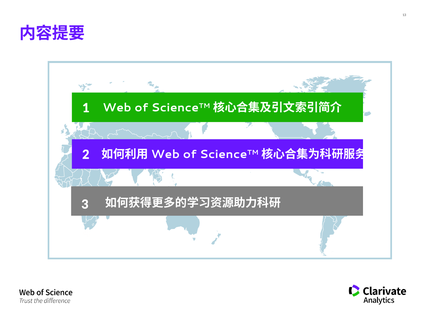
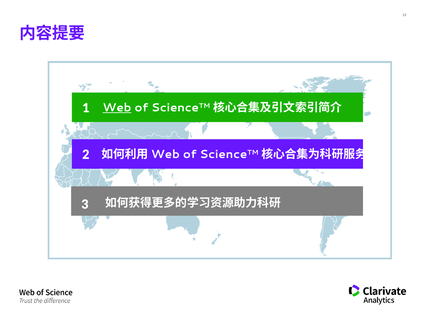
Web underline: none -> present (117, 108)
